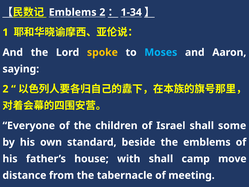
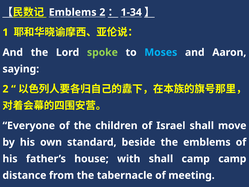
spoke colour: yellow -> light green (102, 52)
some: some -> move (232, 125)
camp move: move -> camp (232, 159)
